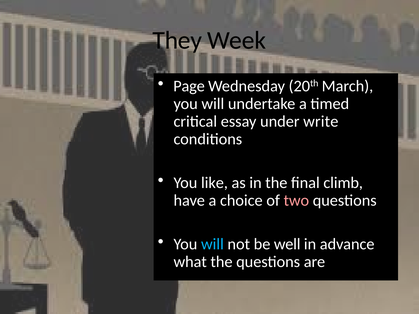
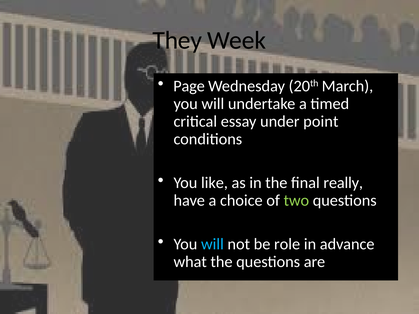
write: write -> point (321, 122)
climb: climb -> really (343, 183)
two colour: pink -> light green (296, 201)
well: well -> role (287, 244)
